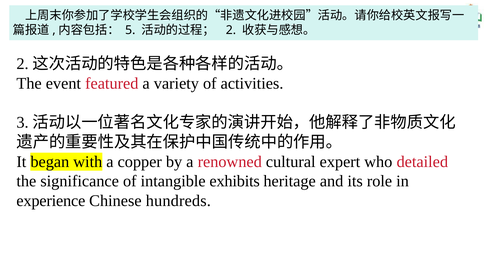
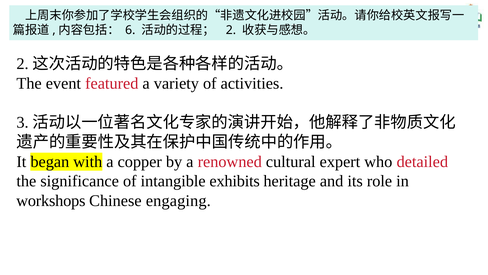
5: 5 -> 6 (130, 30)
experience: experience -> workshops (51, 200)
hundreds: hundreds -> engaging (178, 200)
